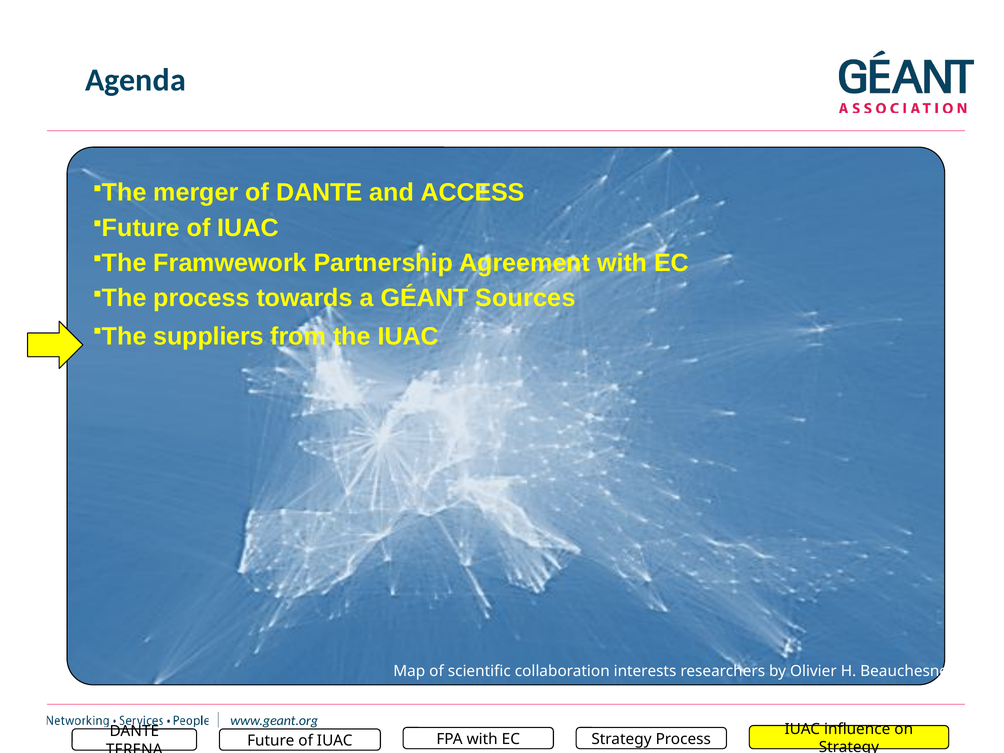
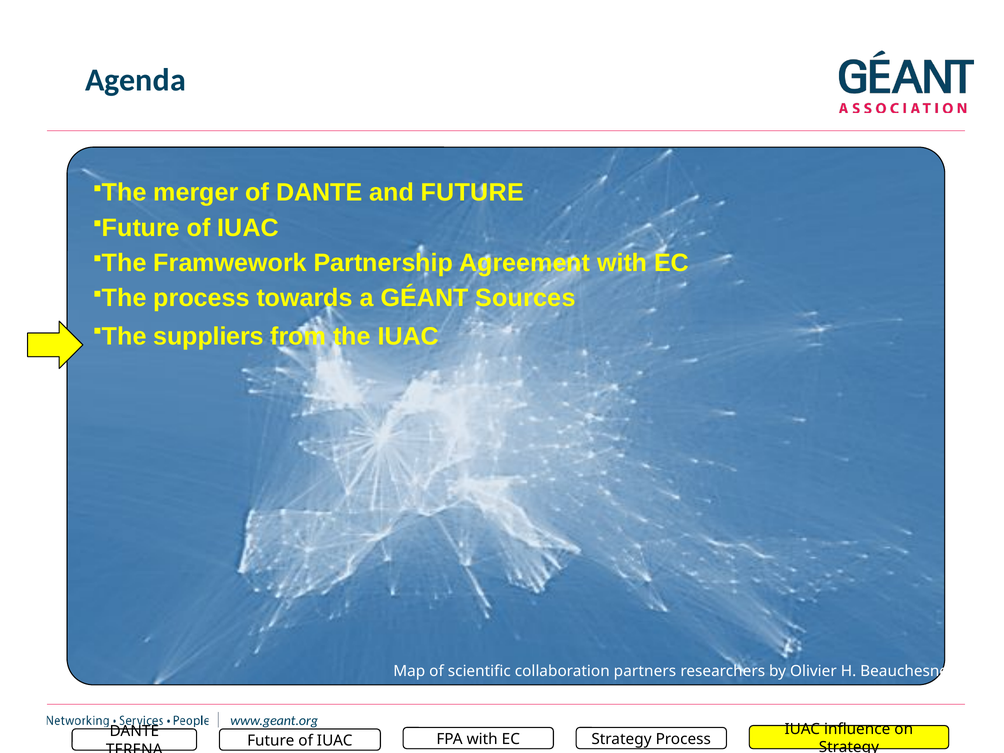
and ACCESS: ACCESS -> FUTURE (472, 193)
interests: interests -> partners (645, 671)
